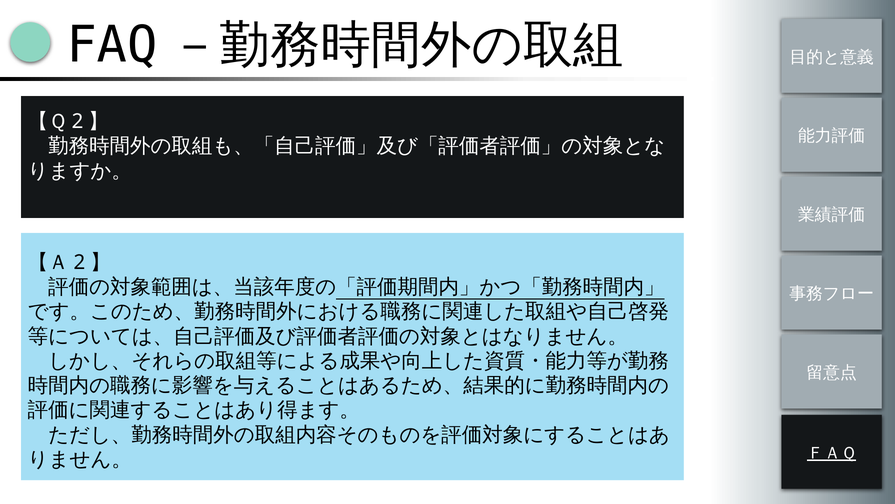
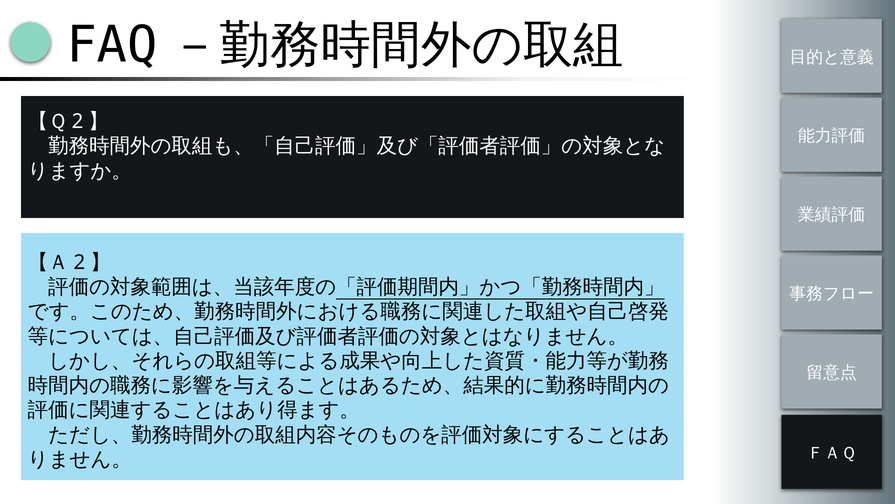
ＦＡＱ underline: present -> none (832, 453)
